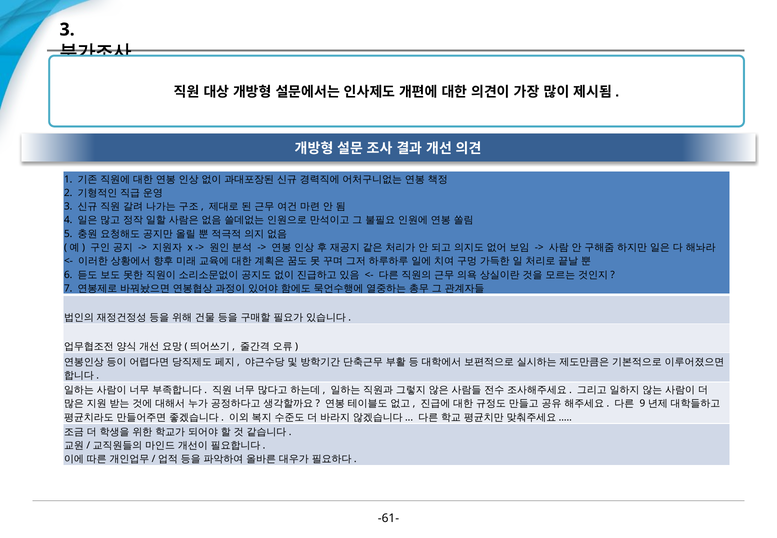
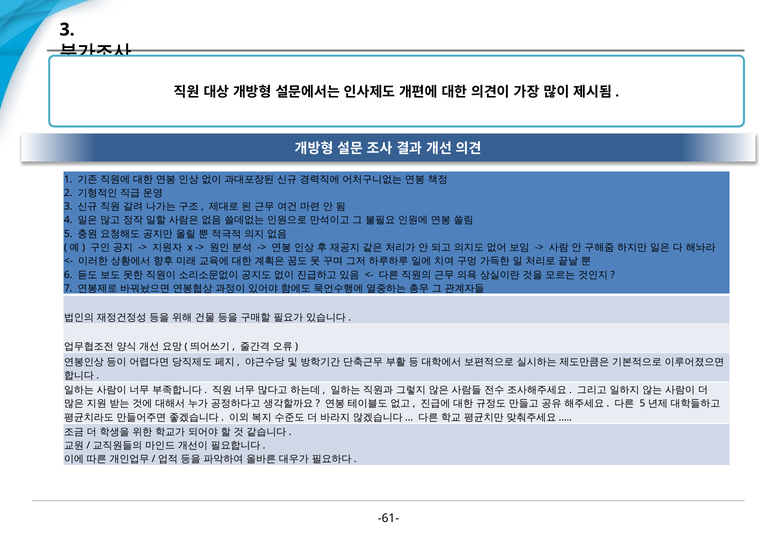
9: 9 -> 5 (642, 404)
